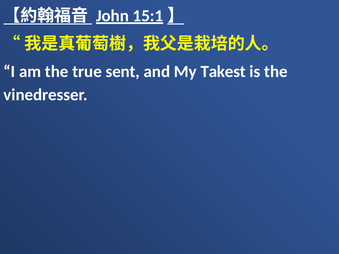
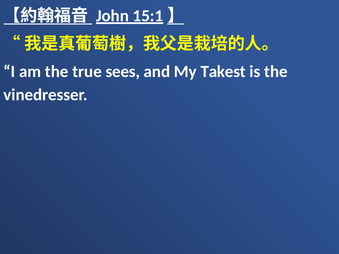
sent: sent -> sees (123, 72)
